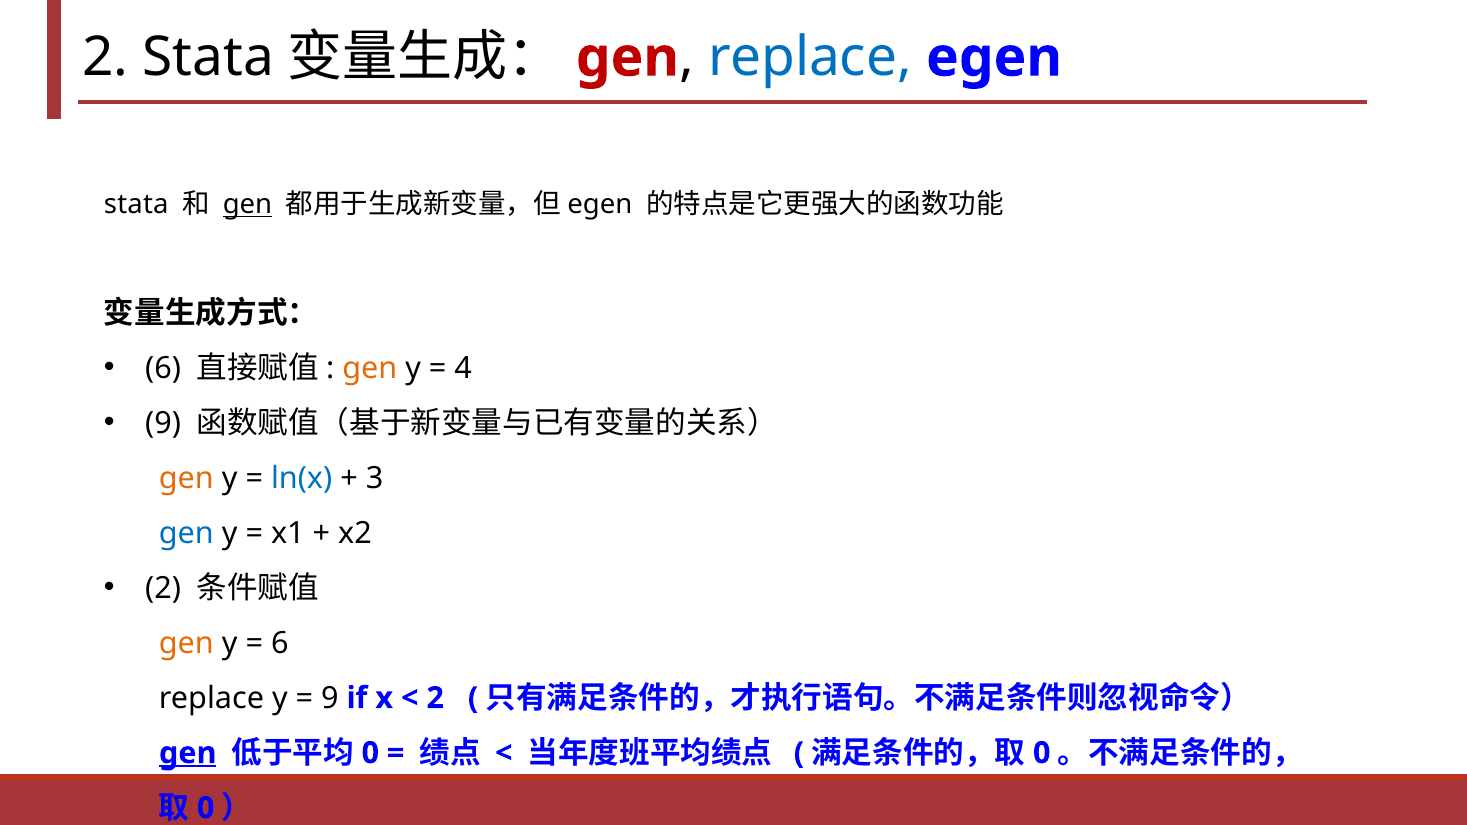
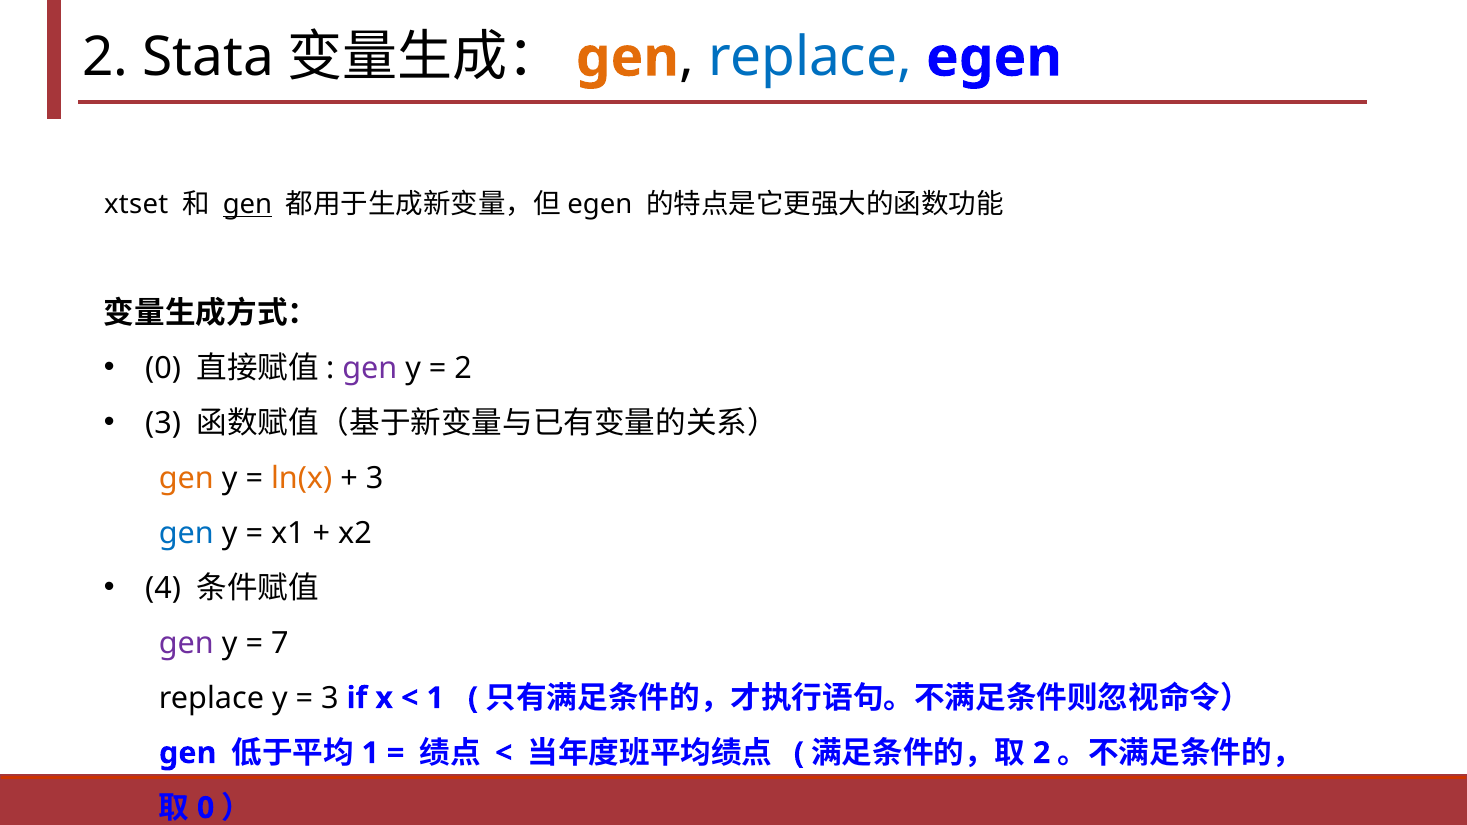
gen colour: red -> orange (627, 58)
stata: stata -> xtset (136, 205)
6: 6 -> 0 (163, 368)
gen colour: orange -> purple (370, 368)
4: 4 -> 2 (463, 368)
9: 9 -> 3 (163, 423)
ln(x colour: blue -> orange (302, 478)
2: 2 -> 4 (163, 588)
gen colour: orange -> purple (186, 643)
6: 6 -> 7 (280, 643)
9: 9 -> 3 (330, 698)
2: 2 -> 1 (435, 698)
gen underline: present -> none (188, 753)
0: 0 -> 1 (370, 753)
0: 0 -> 2 (1042, 753)
